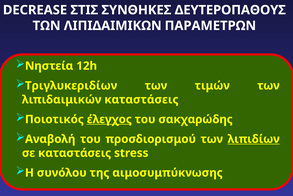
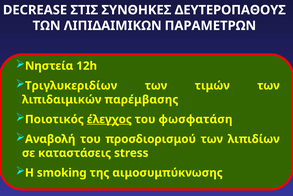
λιπιδαιμικών καταστάσεις: καταστάσεις -> παρέμβασης (141, 99)
σακχαρώδης: σακχαρώδης -> φωσφατάση (195, 119)
λιπιδίων underline: present -> none (254, 139)
συνόλου: συνόλου -> smoking (62, 172)
